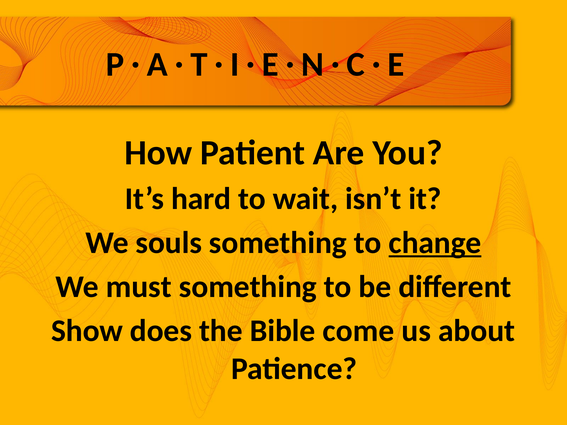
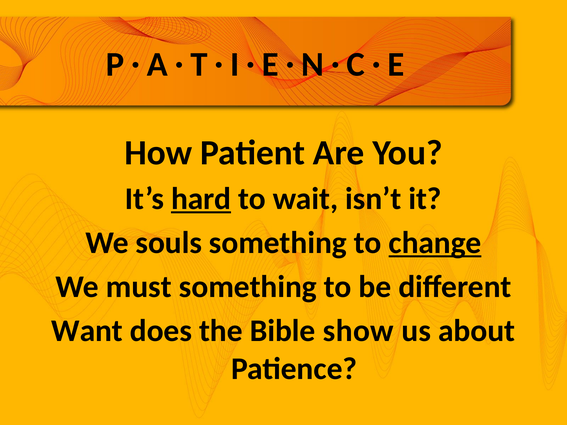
hard underline: none -> present (201, 199)
Show: Show -> Want (87, 331)
come: come -> show (358, 331)
